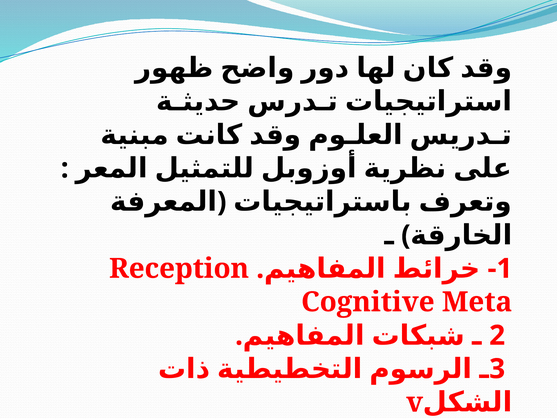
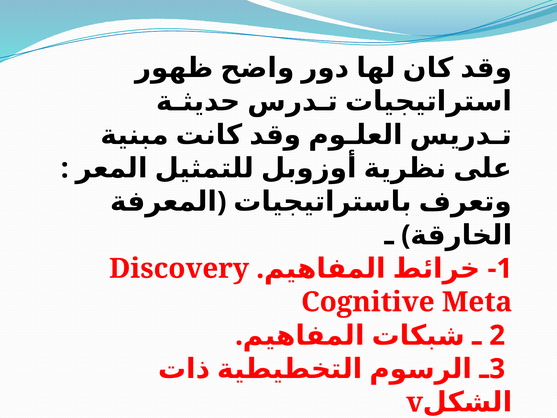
Reception: Reception -> Discovery (179, 268)
